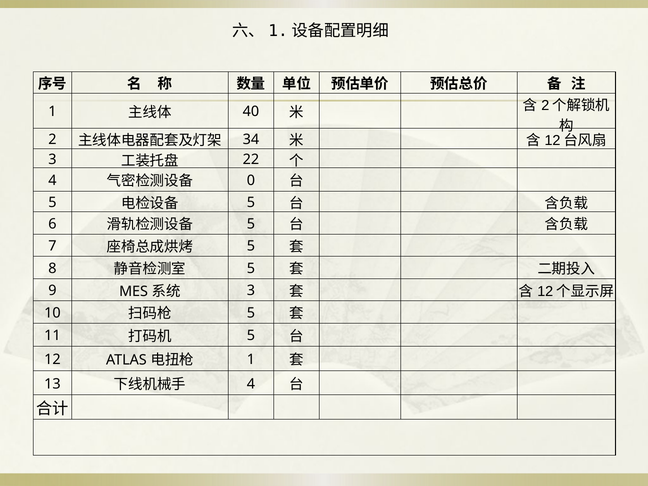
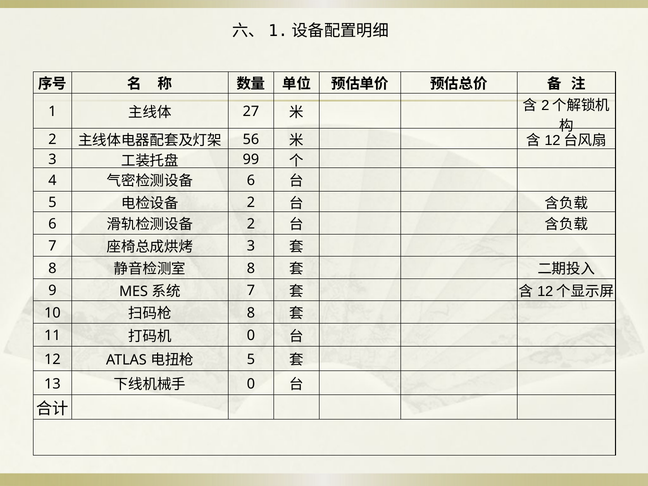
40: 40 -> 27 (251, 112)
34: 34 -> 56 (251, 139)
22: 22 -> 99 (251, 160)
0: 0 -> 6 (251, 180)
5: 5 -> 2 (251, 202)
5: 5 -> 2 (251, 224)
5: 5 -> 3 (251, 246)
5: 5 -> 8 (251, 268)
3: 3 -> 7 (251, 291)
5: 5 -> 8 (251, 313)
5: 5 -> 0 (251, 336)
1: 1 -> 5 (251, 360)
4: 4 -> 0 (251, 384)
